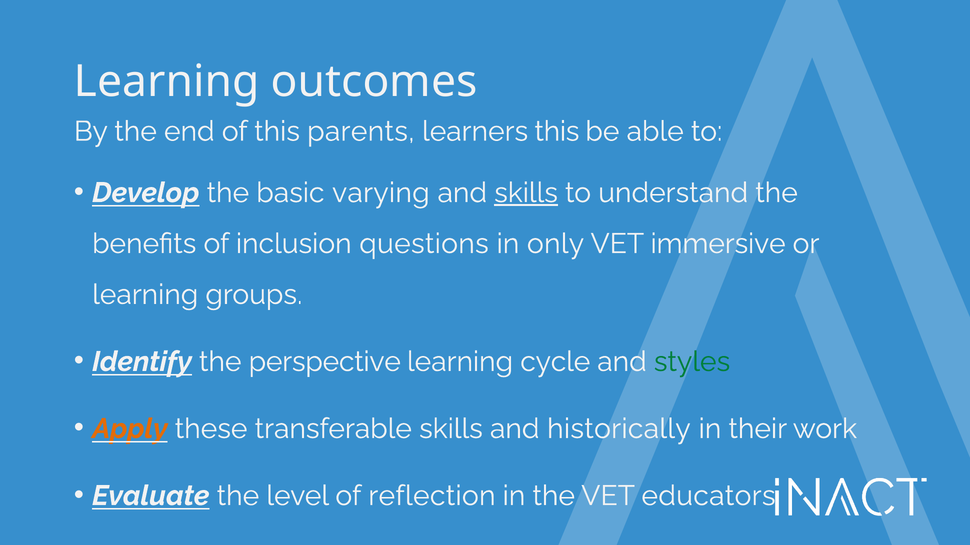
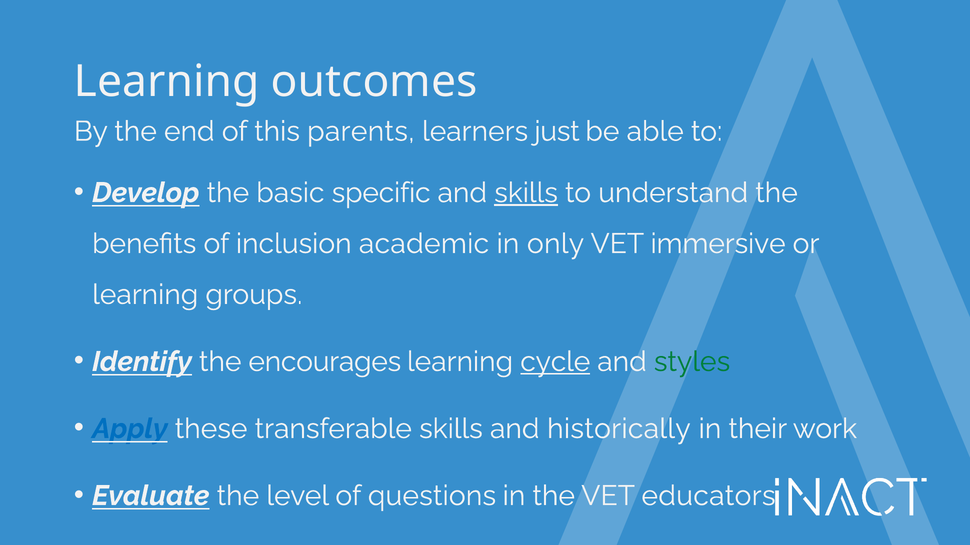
learners this: this -> just (557, 132)
varying: varying -> specific (381, 193)
questions: questions -> academic (424, 244)
perspective: perspective -> encourages (325, 362)
cycle underline: none -> present (555, 362)
Apply colour: orange -> blue (130, 429)
reflection: reflection -> questions (432, 496)
